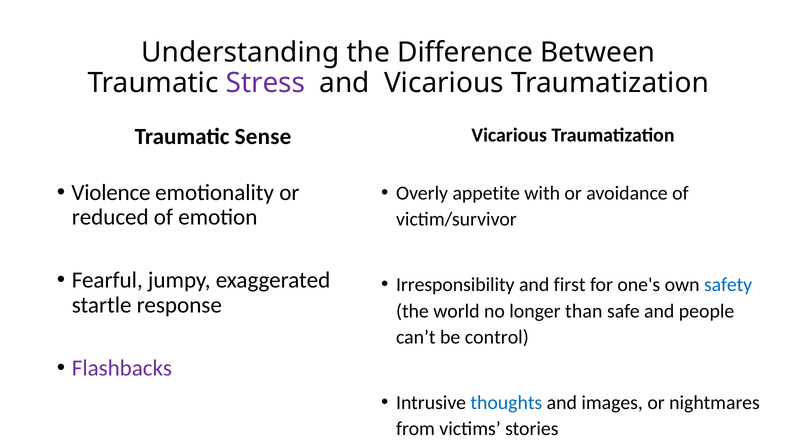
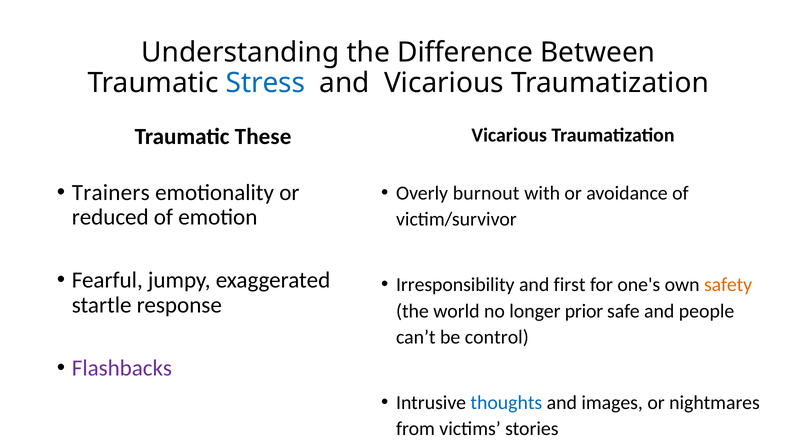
Stress colour: purple -> blue (265, 83)
Sense: Sense -> These (263, 137)
Violence: Violence -> Trainers (111, 192)
appetite: appetite -> burnout (486, 193)
safety colour: blue -> orange (728, 285)
than: than -> prior (584, 311)
